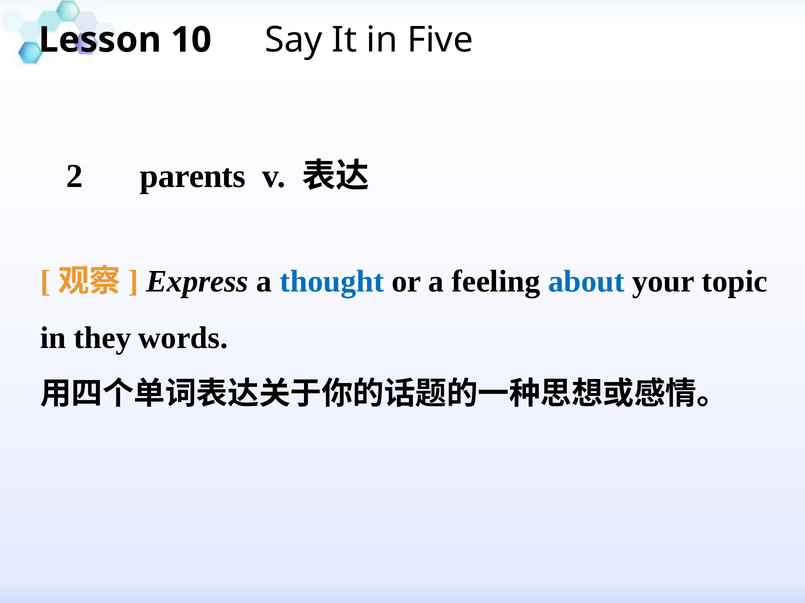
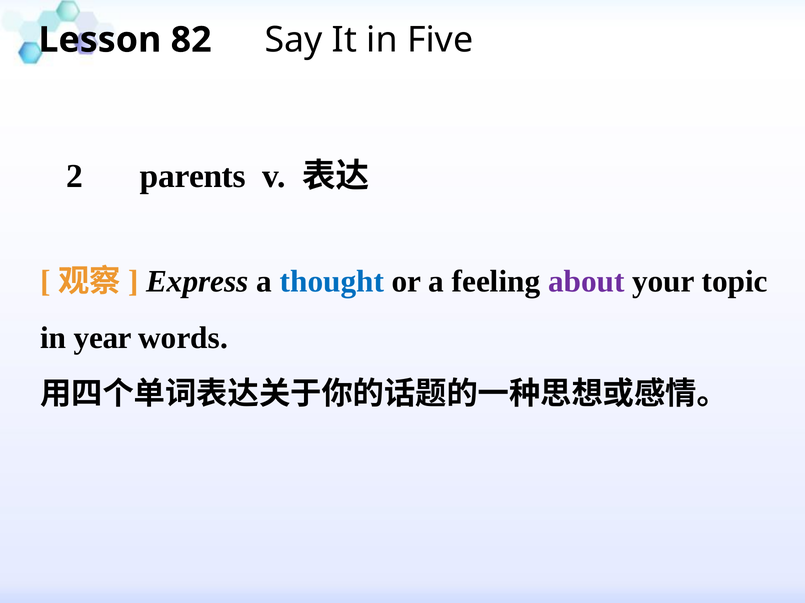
10: 10 -> 82 (191, 40)
about colour: blue -> purple (586, 282)
they: they -> year (103, 338)
